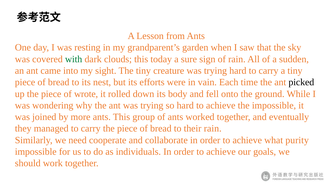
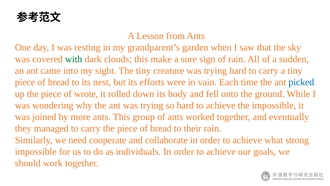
today: today -> make (161, 59)
picked colour: black -> blue (301, 82)
purity: purity -> strong (297, 140)
